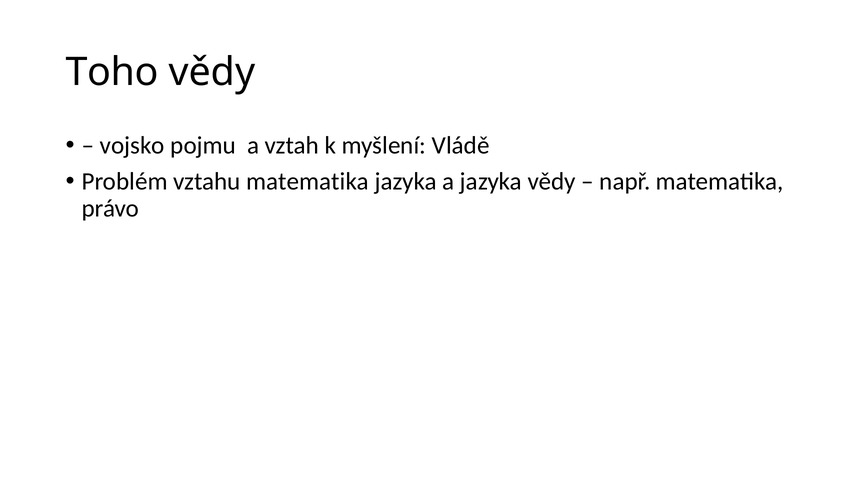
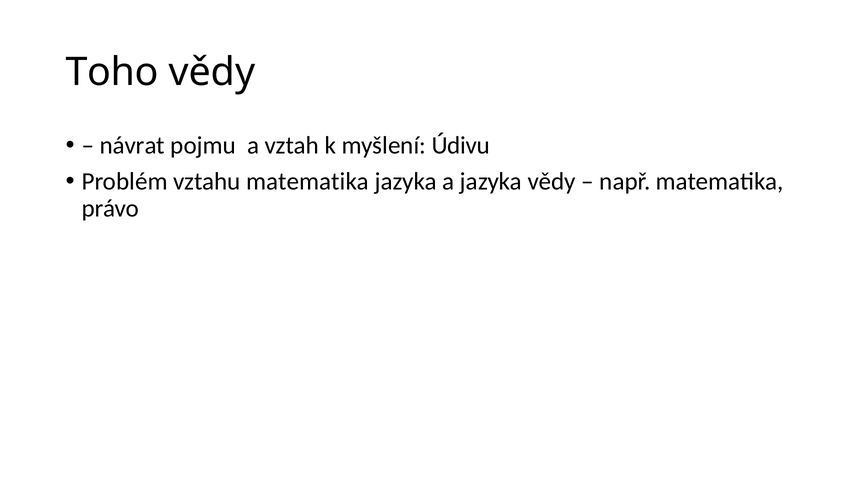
vojsko: vojsko -> návrat (132, 146)
Vládě: Vládě -> Údivu (461, 146)
